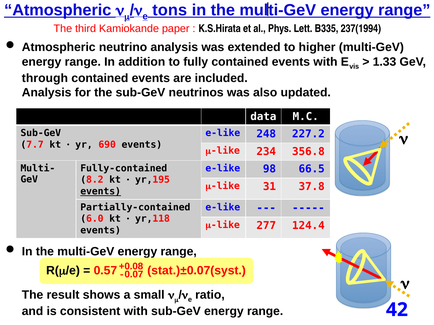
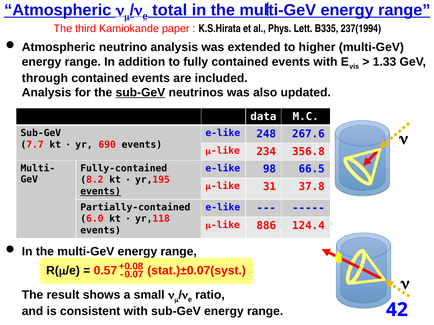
tons: tons -> total (170, 10)
sub-GeV underline: none -> present (140, 93)
227.2: 227.2 -> 267.6 (308, 134)
277: 277 -> 886 (266, 226)
